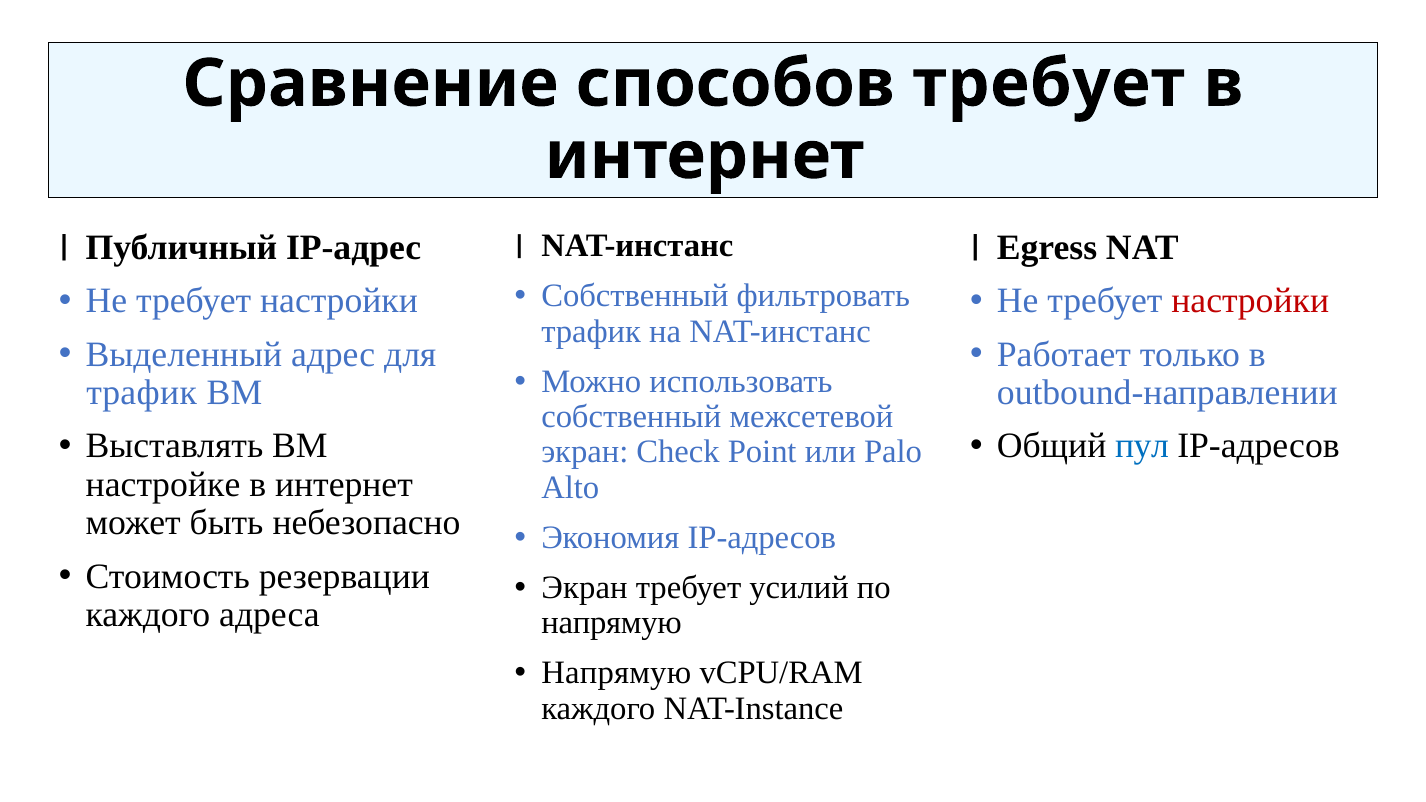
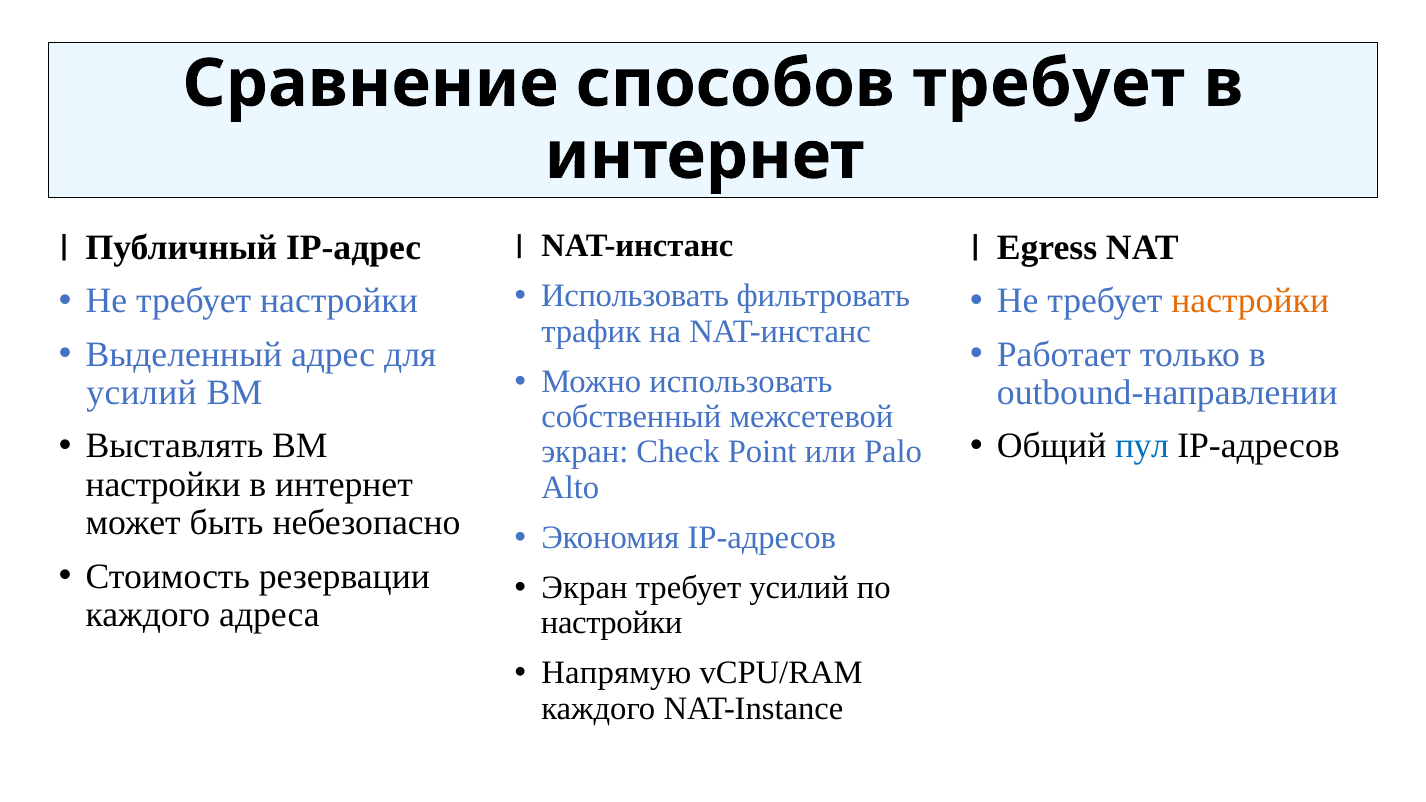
Собственный: Собственный -> Использовать (635, 296)
настройки colour: red -> orange (1250, 301)
трафик: трафик -> усилий (142, 393)
настройке: настройке -> настройки (163, 485)
напрямую: напрямую -> настройки (612, 623)
